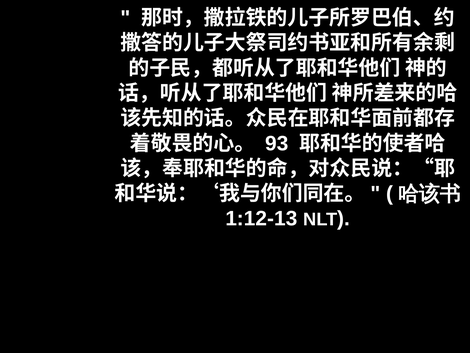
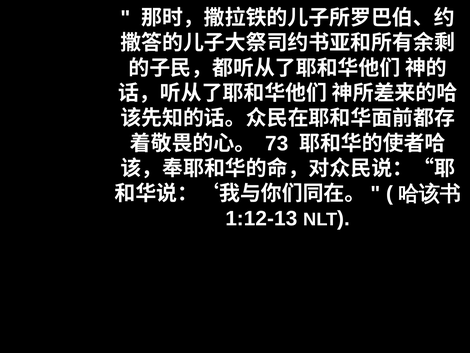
93: 93 -> 73 (277, 143)
